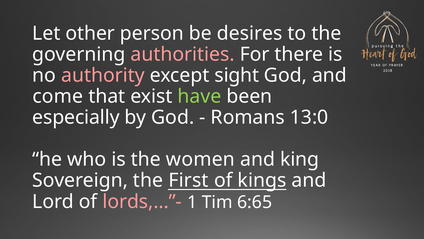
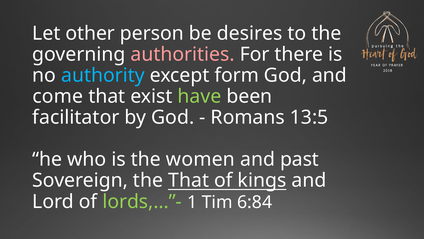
authority colour: pink -> light blue (103, 75)
sight: sight -> form (237, 75)
especially: especially -> facilitator (76, 117)
13:0: 13:0 -> 13:5 (309, 117)
king: king -> past (300, 159)
the First: First -> That (189, 180)
lords,…”- colour: pink -> light green (142, 201)
6:65: 6:65 -> 6:84 (255, 202)
